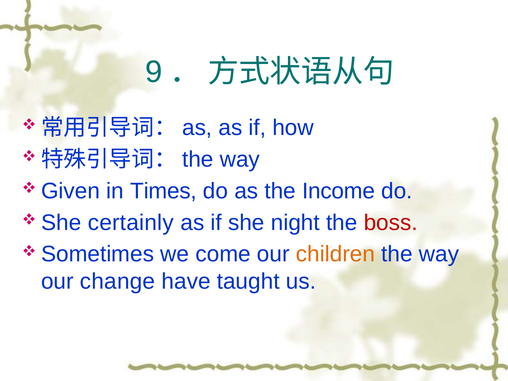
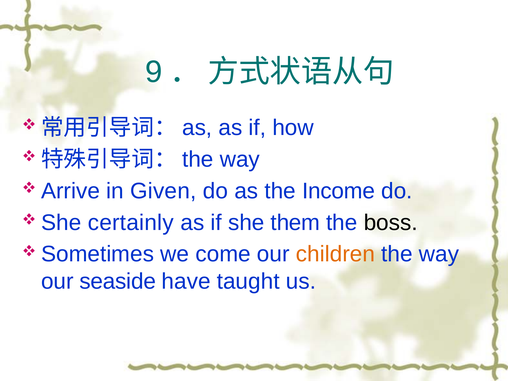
Given: Given -> Arrive (71, 191)
Times: Times -> Given (163, 191)
night: night -> them (295, 223)
boss colour: red -> black (391, 223)
change: change -> seaside (118, 281)
